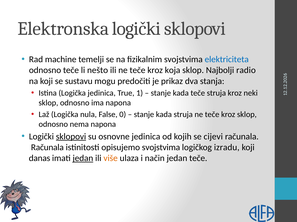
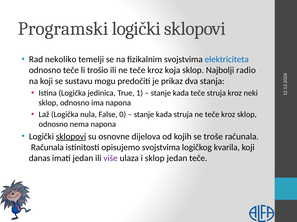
Elektronska: Elektronska -> Programski (63, 29)
machine: machine -> nekoliko (61, 60)
nešto: nešto -> trošio (98, 70)
osnovne jedinica: jedinica -> dijelova (146, 137)
cijevi: cijevi -> troše (213, 137)
izradu: izradu -> kvarila (227, 148)
jedan underline: present -> none (83, 159)
više colour: orange -> purple (111, 159)
i način: način -> sklop (155, 159)
